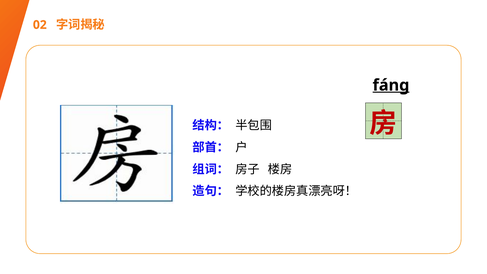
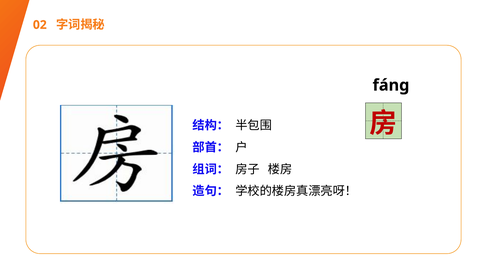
fánɡ underline: present -> none (391, 85)
